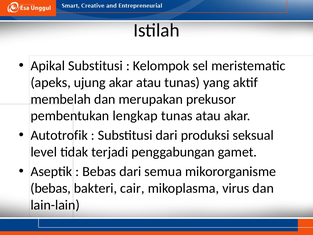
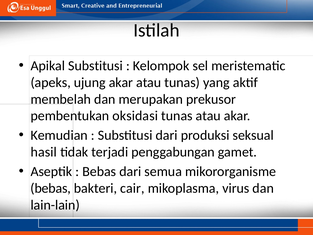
lengkap: lengkap -> oksidasi (135, 116)
Autotrofik: Autotrofik -> Kemudian (59, 135)
level: level -> hasil (44, 152)
